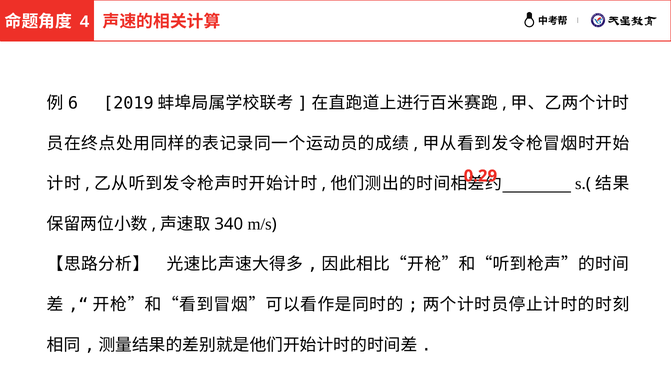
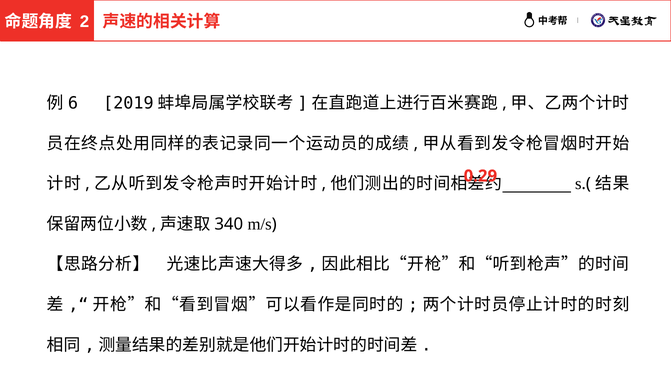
4: 4 -> 2 (84, 22)
